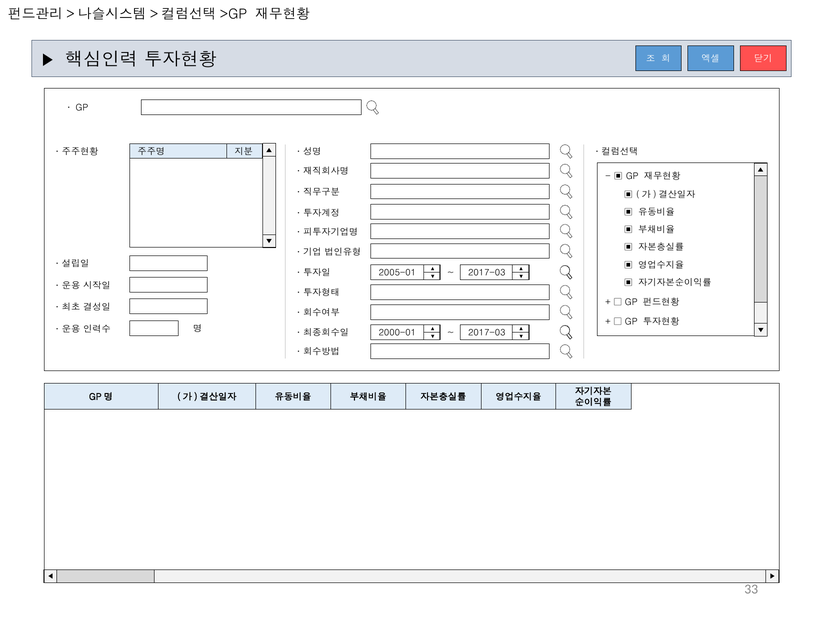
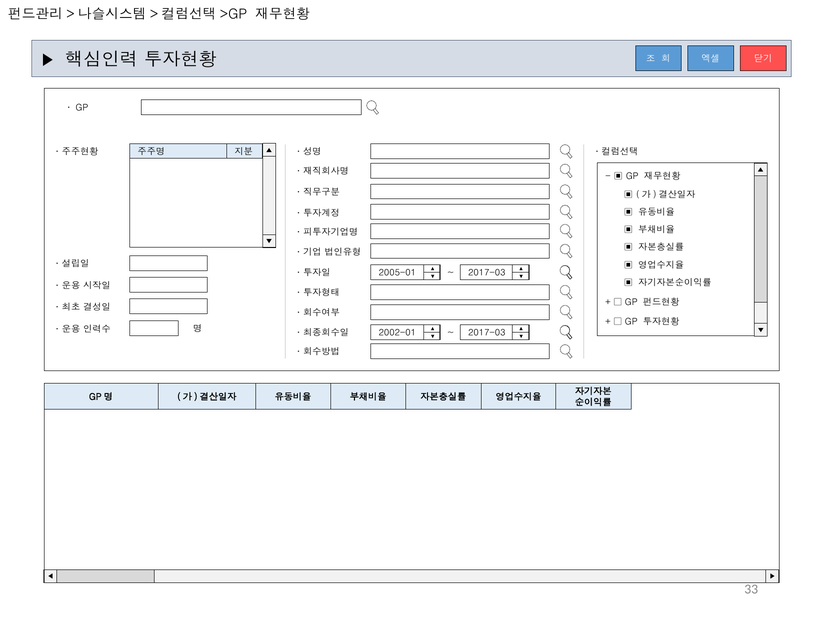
2000-01: 2000-01 -> 2002-01 (397, 333)
